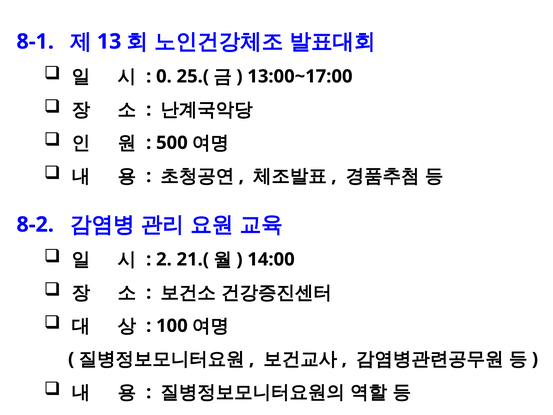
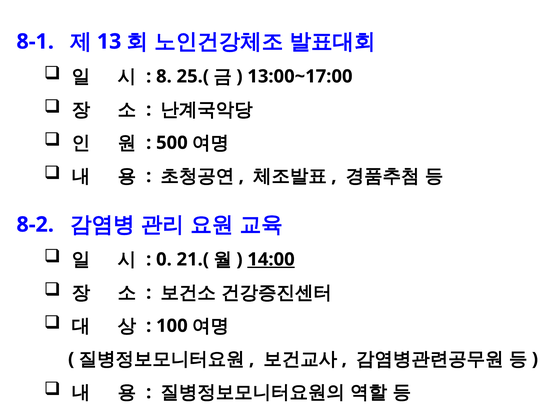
0: 0 -> 8 (164, 76)
2: 2 -> 0 (164, 259)
14:00 underline: none -> present (271, 259)
